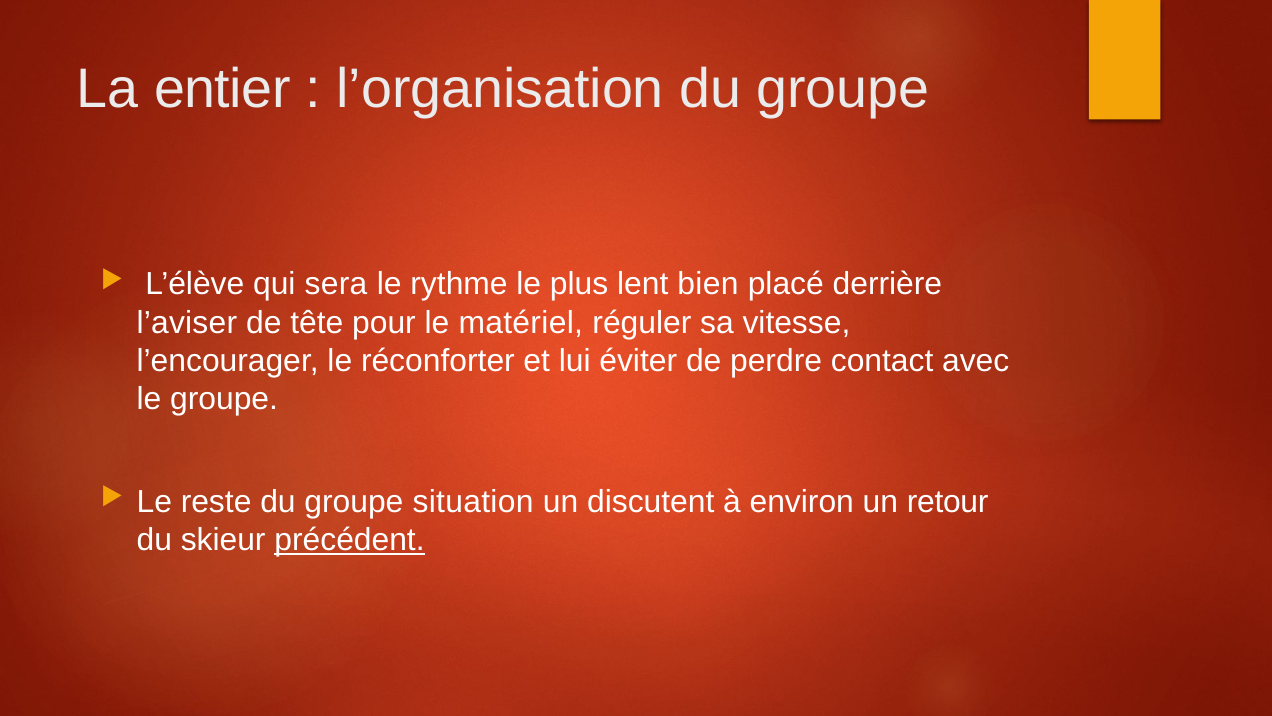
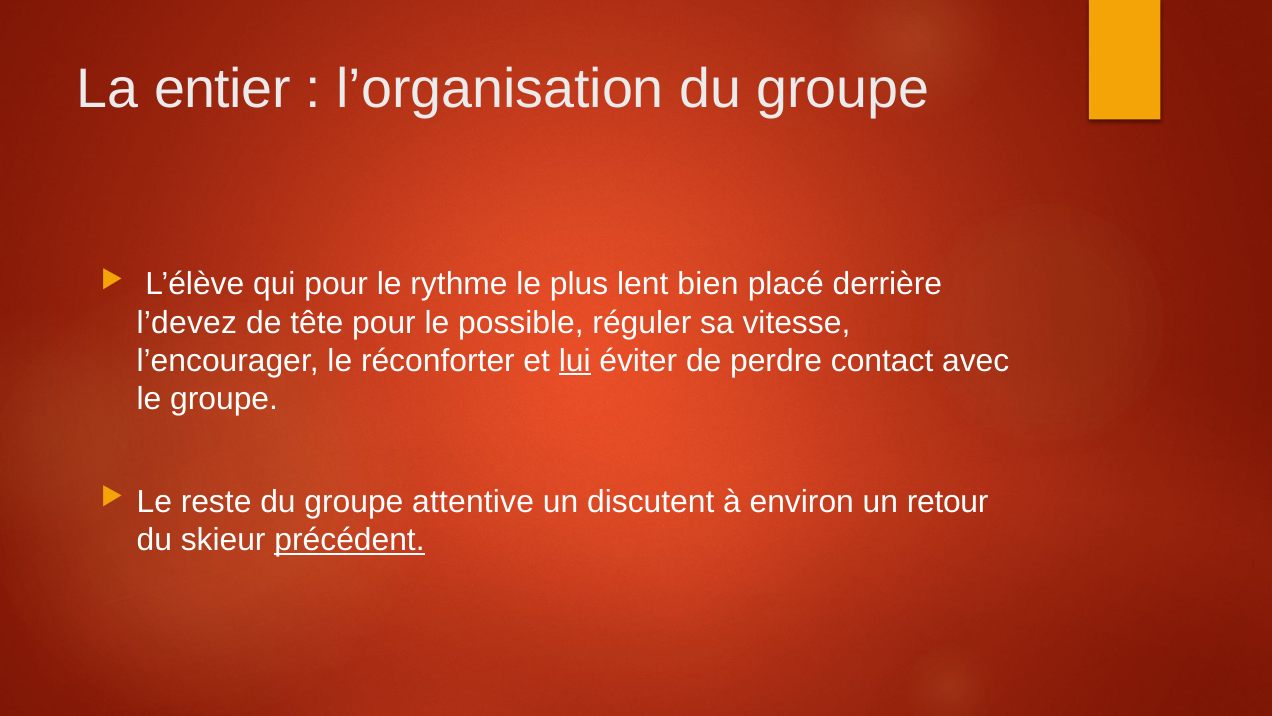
qui sera: sera -> pour (336, 284)
l’aviser: l’aviser -> l’devez (187, 322)
matériel: matériel -> possible (521, 322)
lui underline: none -> present (575, 360)
situation: situation -> attentive (473, 501)
